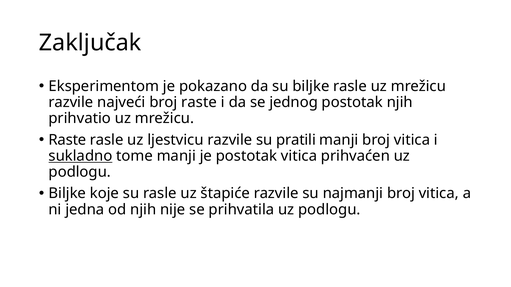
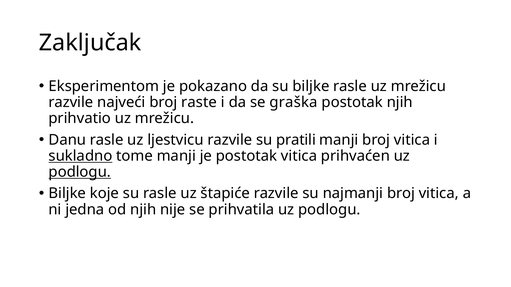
jednog: jednog -> graška (294, 102)
Raste: Raste -> Danu (67, 140)
podlogu underline: none -> present (80, 172)
